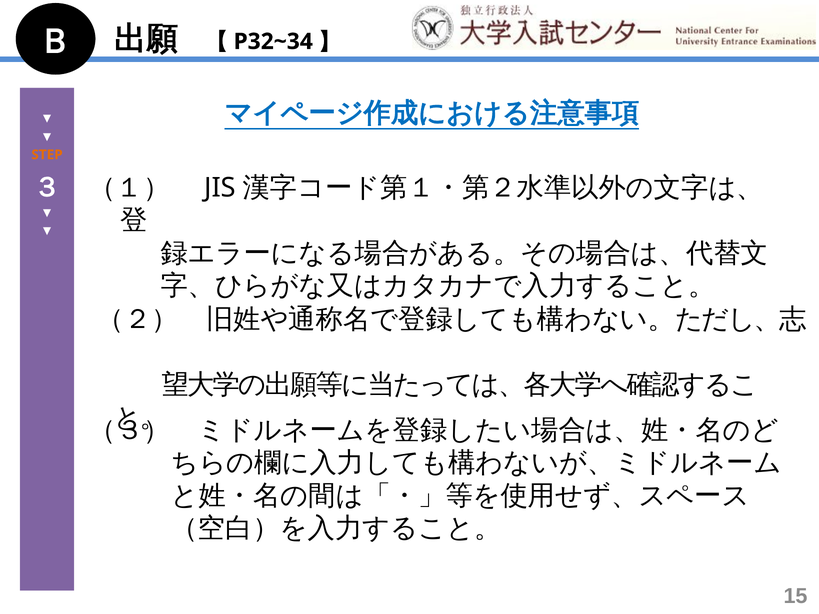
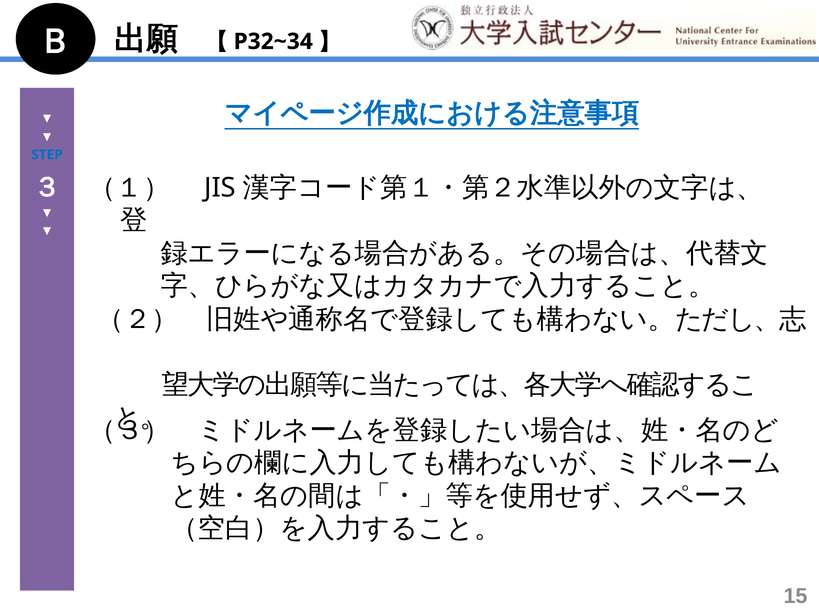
STEP colour: orange -> blue (47, 155)
